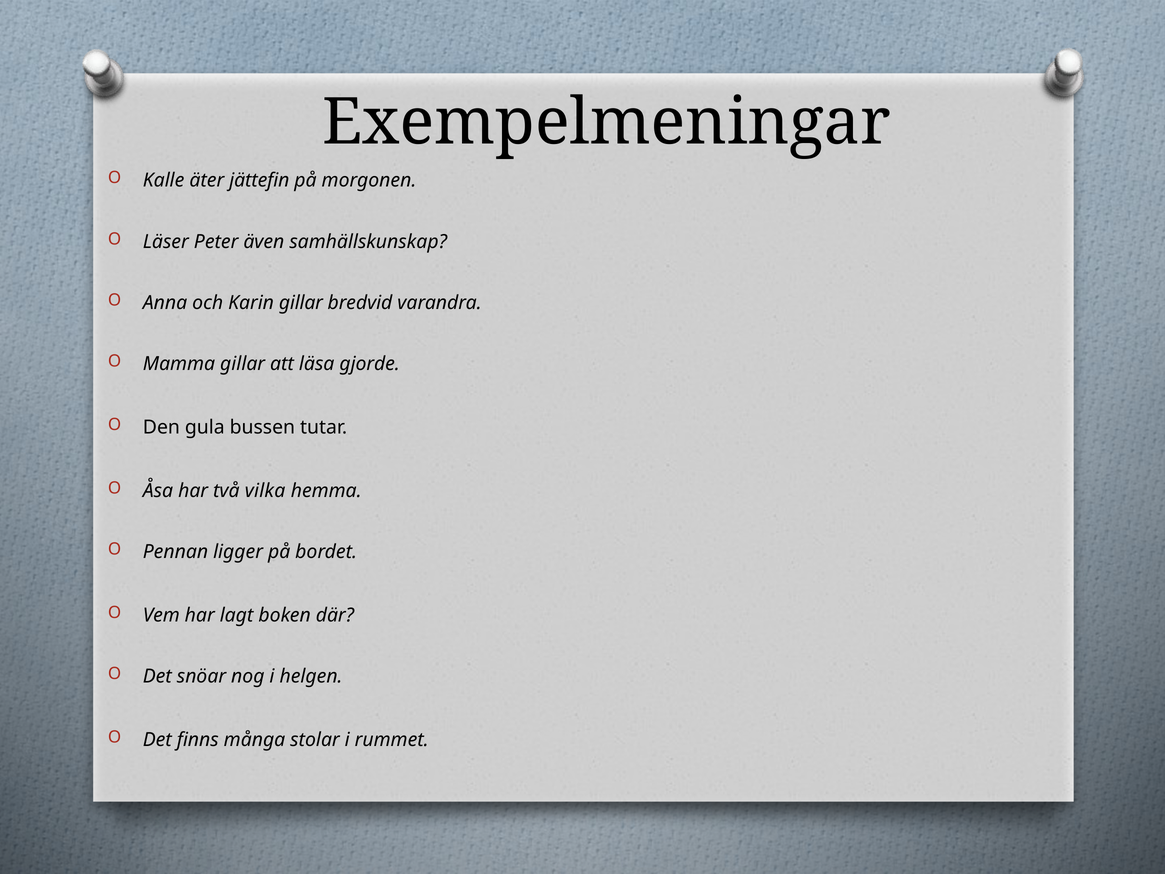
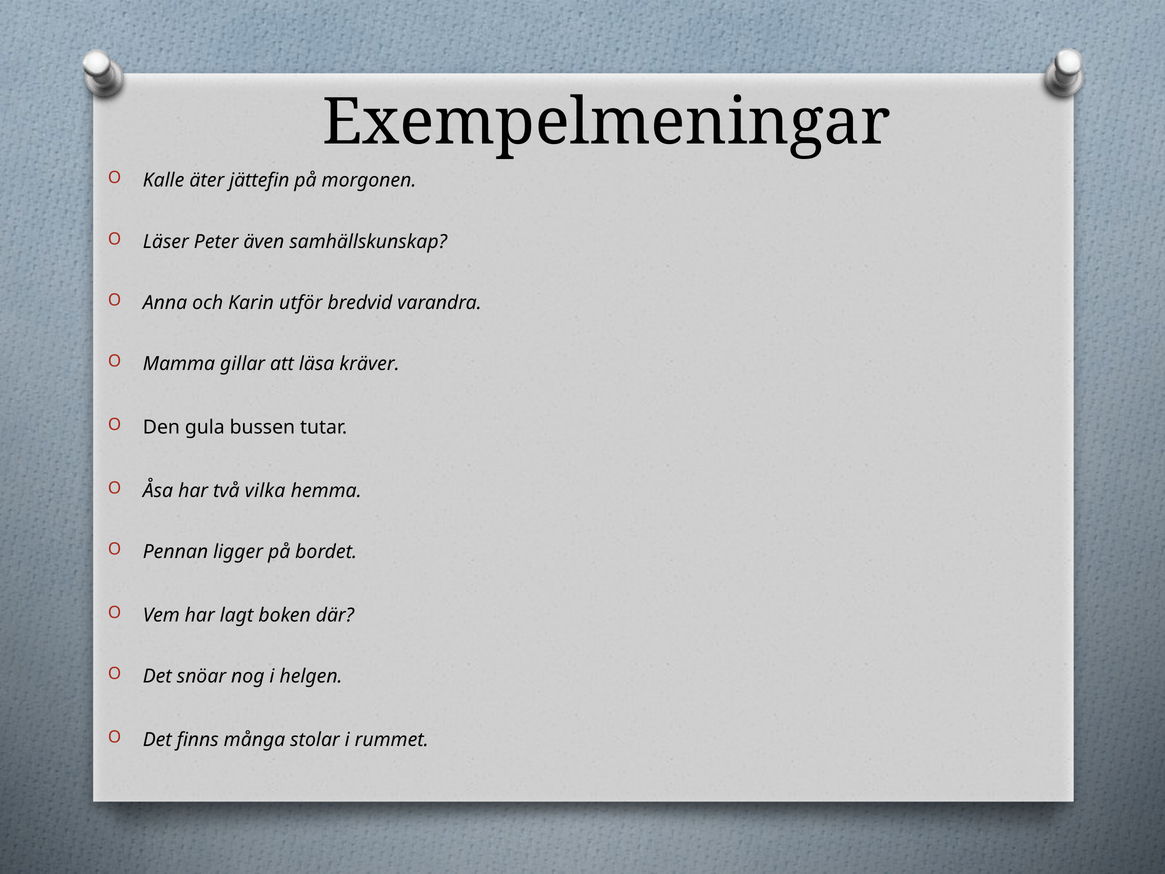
Karin gillar: gillar -> utför (301, 303)
gjorde: gjorde -> kräver (370, 364)
